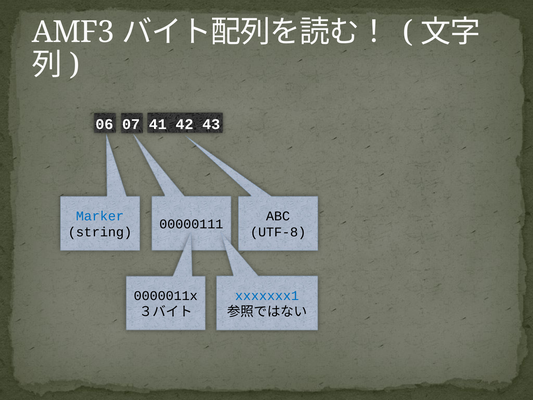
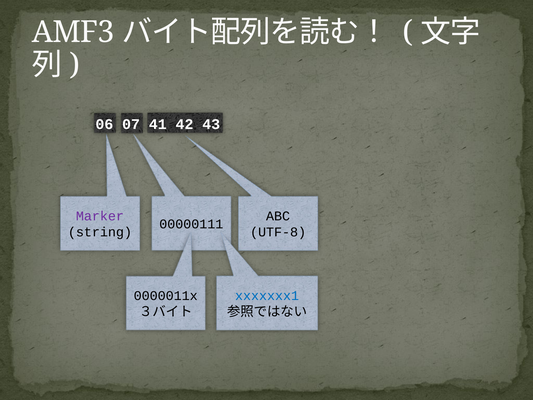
Marker colour: blue -> purple (100, 216)
